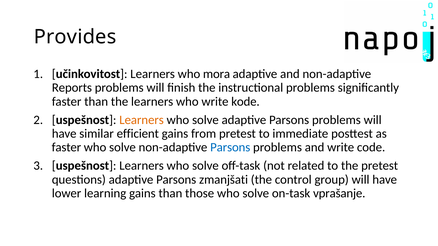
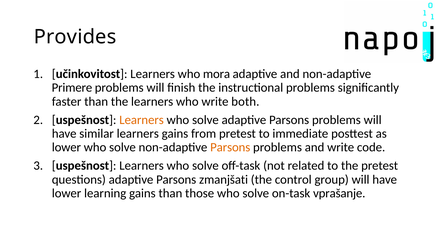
Reports: Reports -> Primere (72, 88)
kode: kode -> both (245, 102)
similar efficient: efficient -> learners (138, 134)
faster: faster -> lower (66, 148)
Parsons colour: blue -> orange (230, 148)
